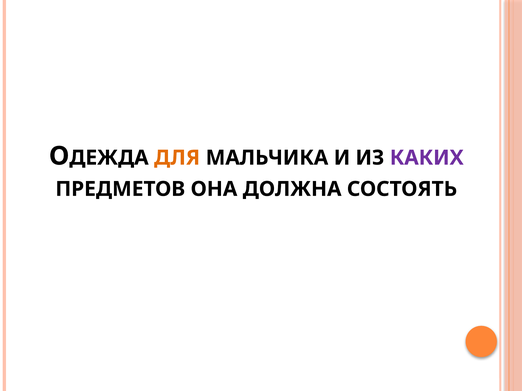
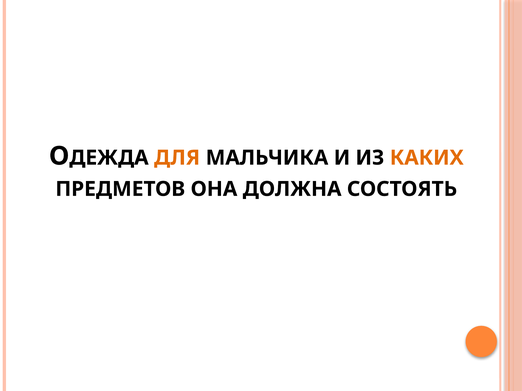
КАКИХ colour: purple -> orange (427, 158)
